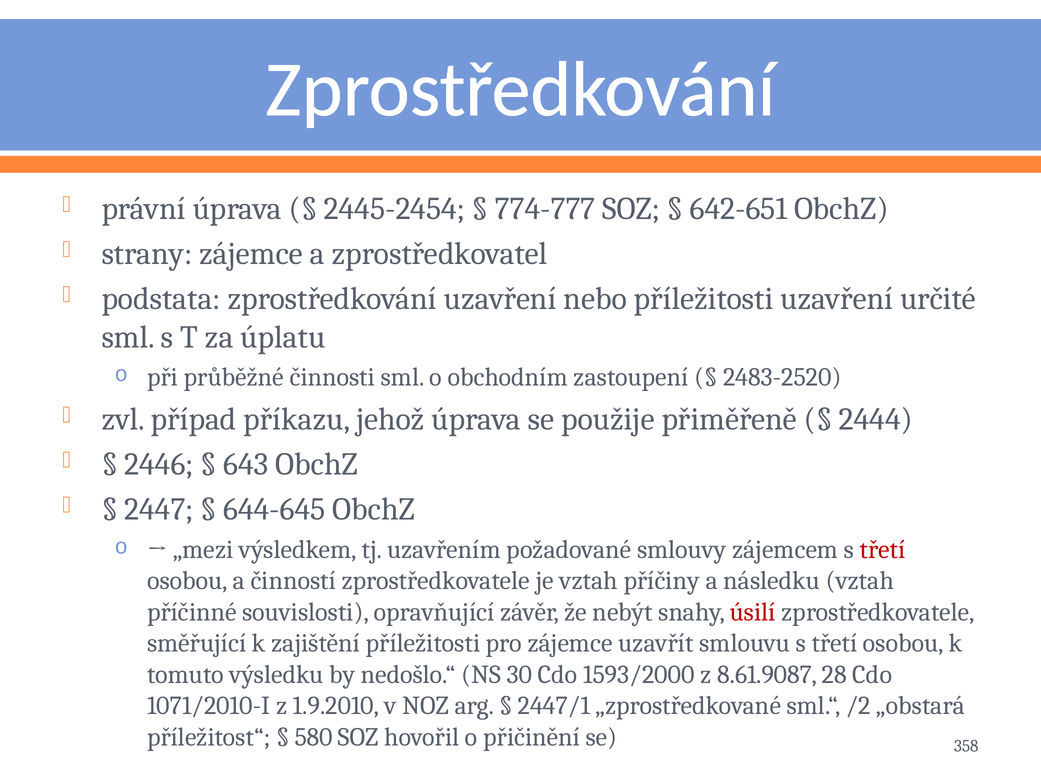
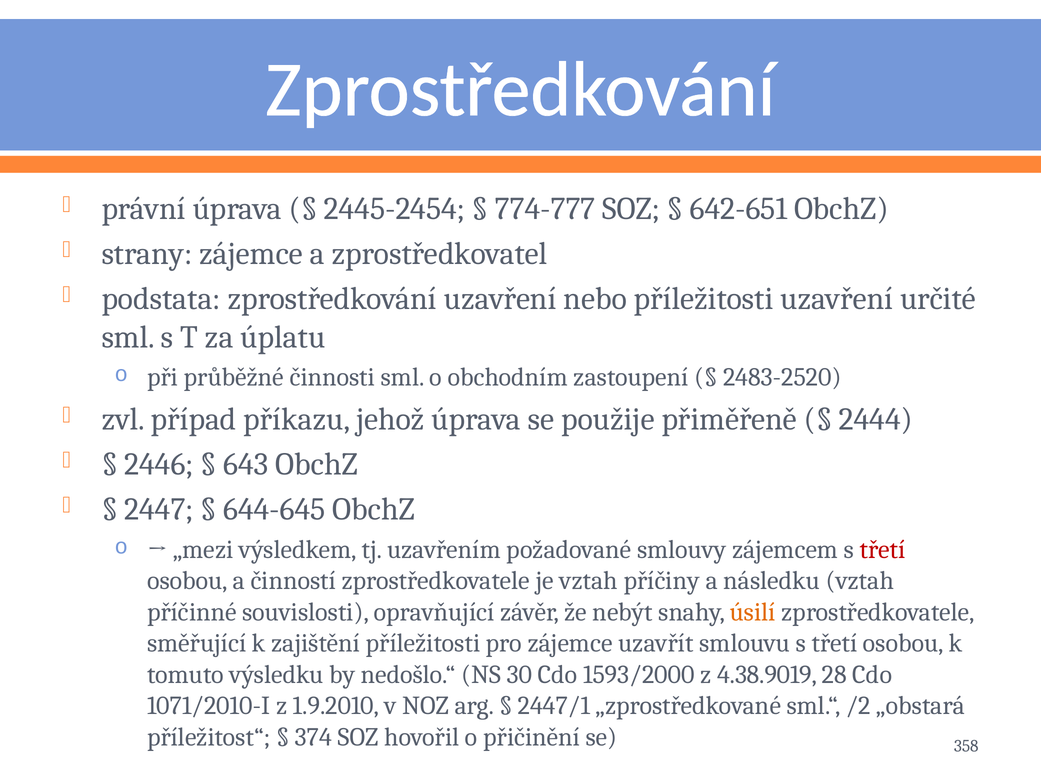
úsilí colour: red -> orange (753, 612)
8.61.9087: 8.61.9087 -> 4.38.9019 (767, 674)
580: 580 -> 374 (313, 737)
